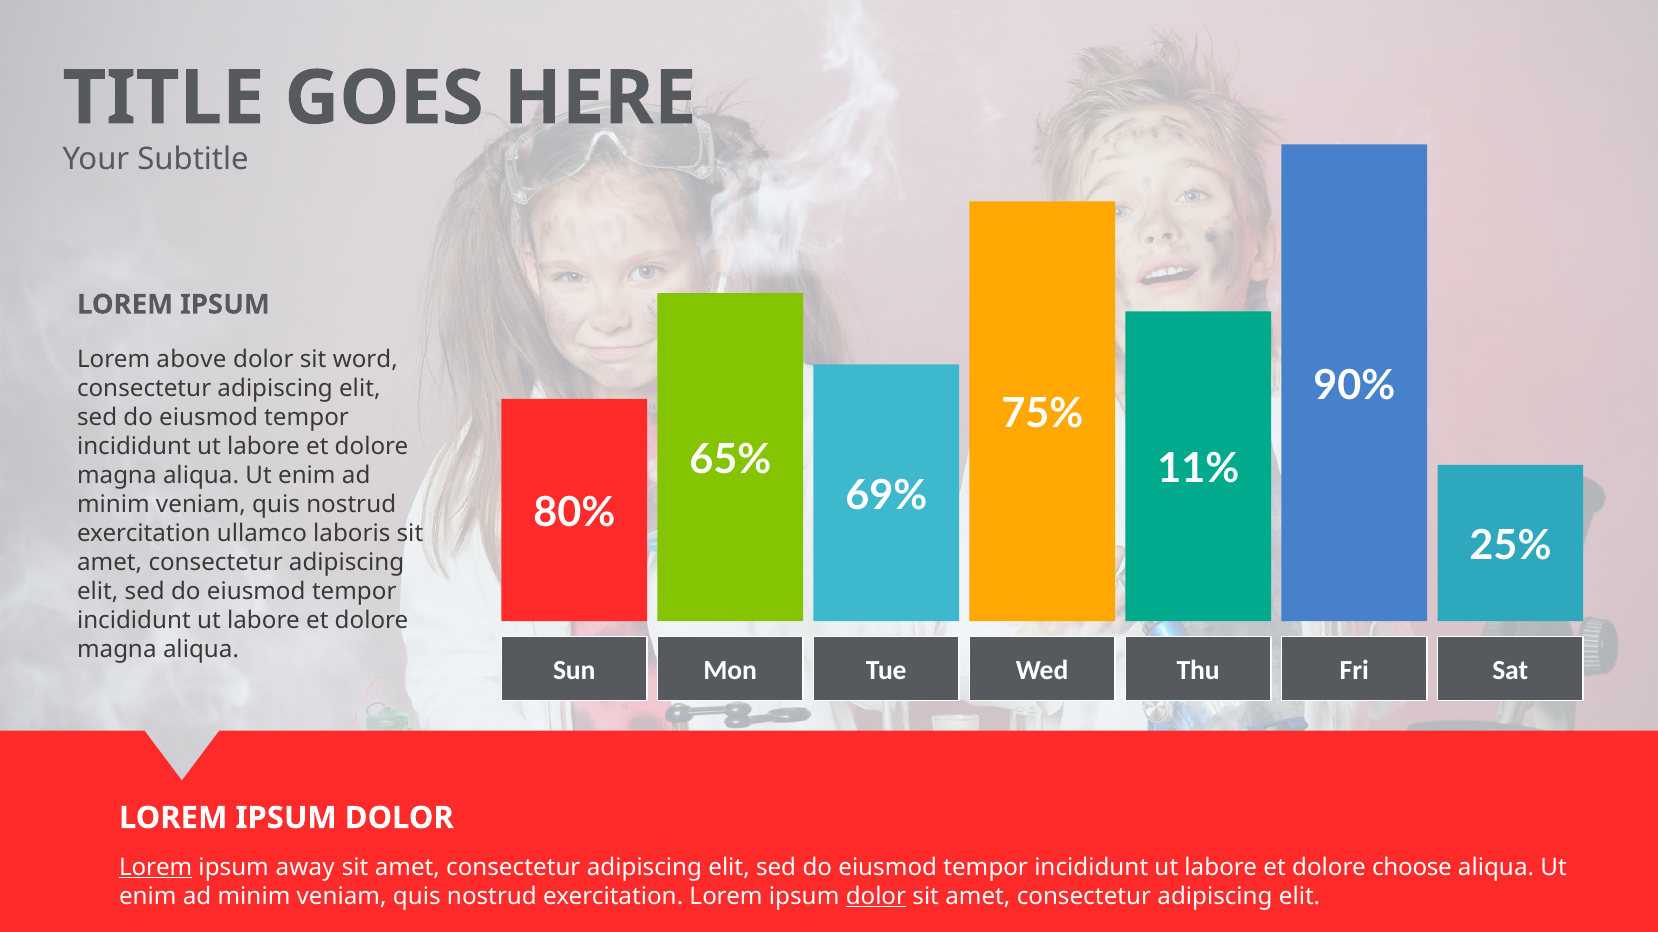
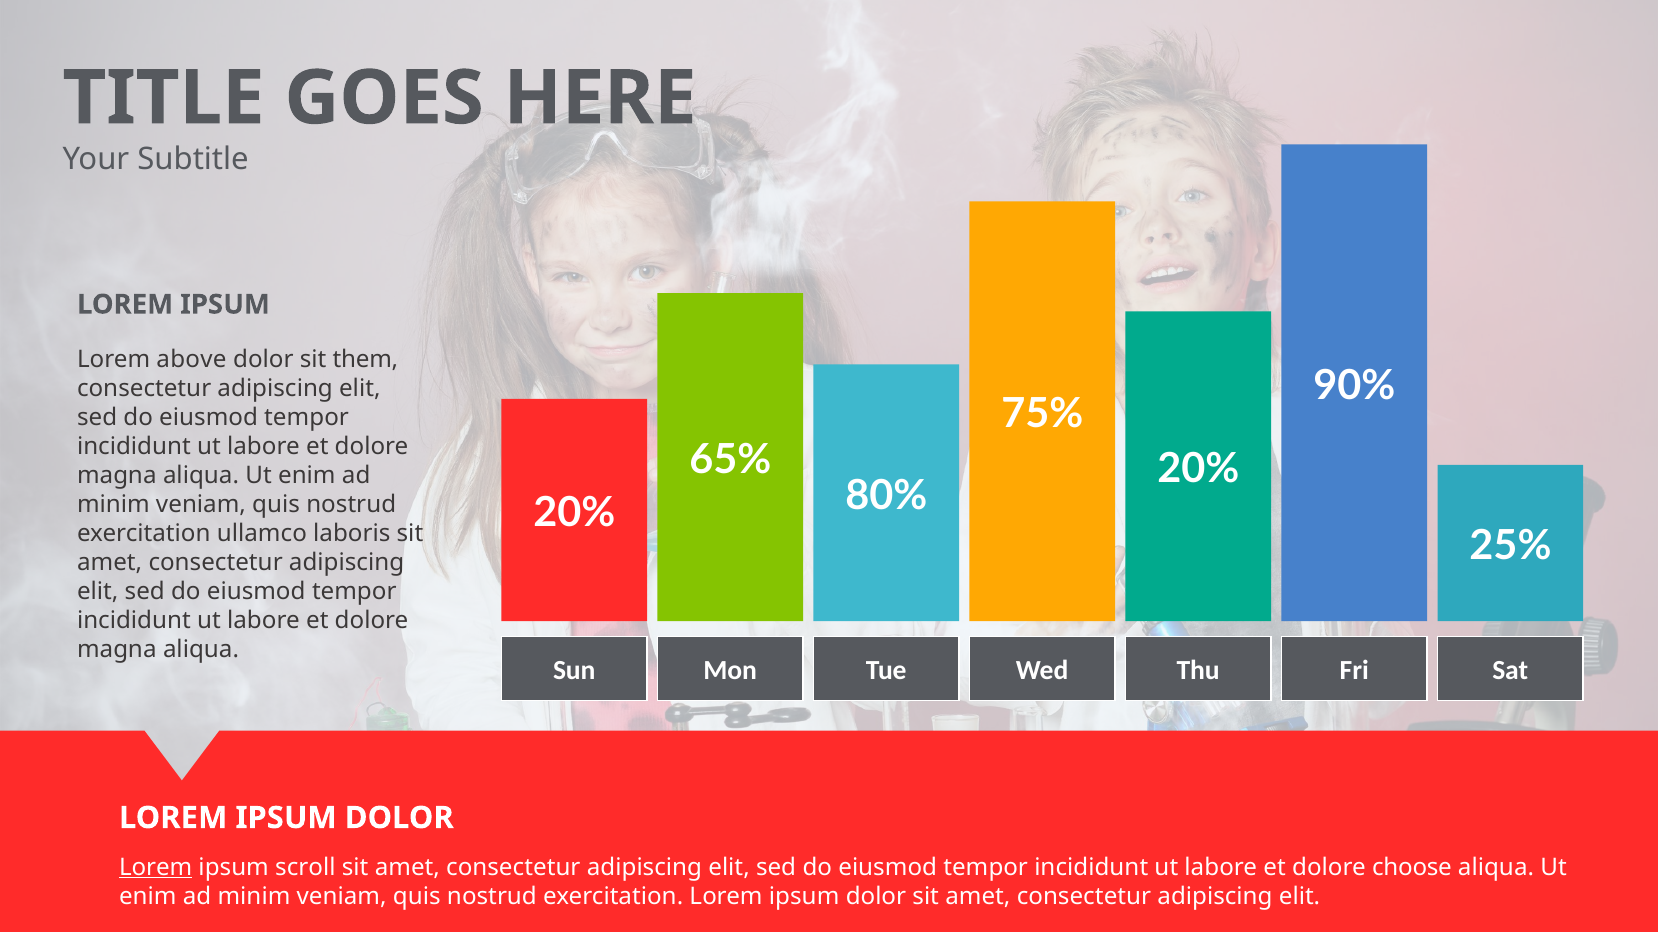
word: word -> them (365, 360)
11%: 11% -> 20% (1198, 469)
69%: 69% -> 80% (886, 496)
80%: 80% -> 20% (574, 513)
away: away -> scroll (305, 868)
dolor underline: present -> none (876, 897)
